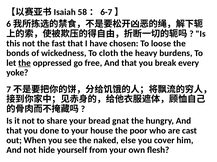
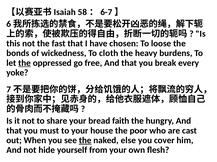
gnat: gnat -> faith (121, 121)
done: done -> must (50, 131)
the underline: none -> present (85, 141)
